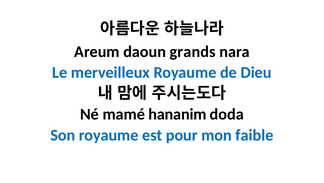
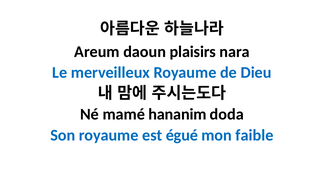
grands: grands -> plaisirs (193, 51)
pour: pour -> égué (182, 135)
